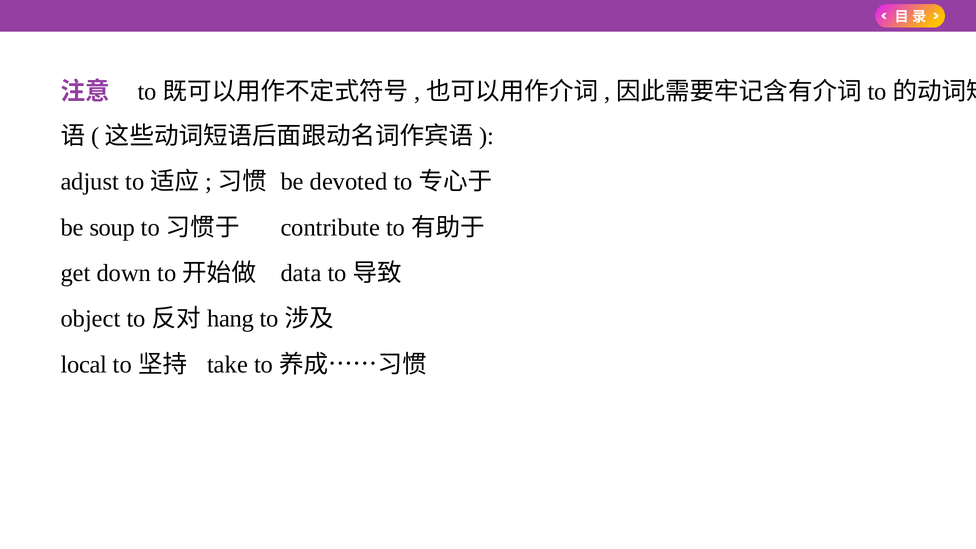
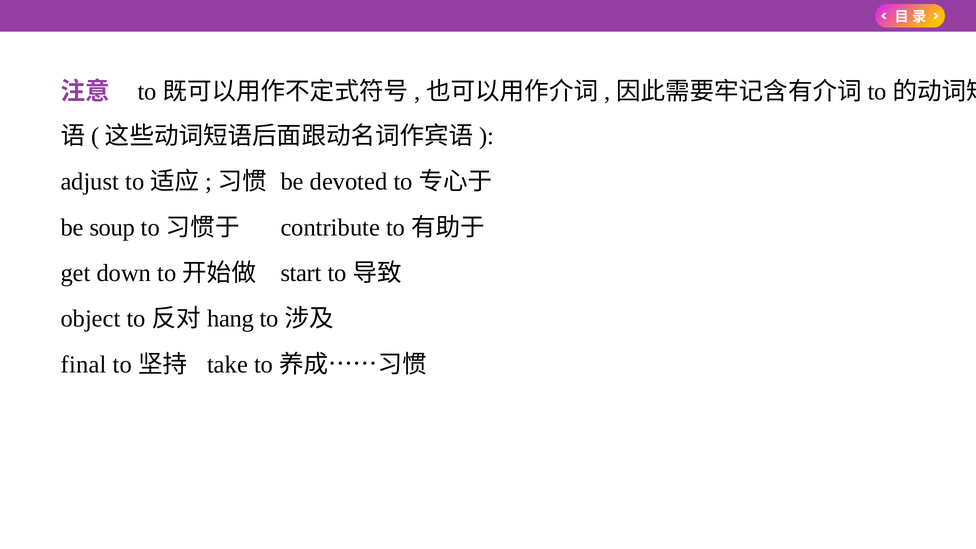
data: data -> start (301, 273)
local: local -> final (84, 364)
